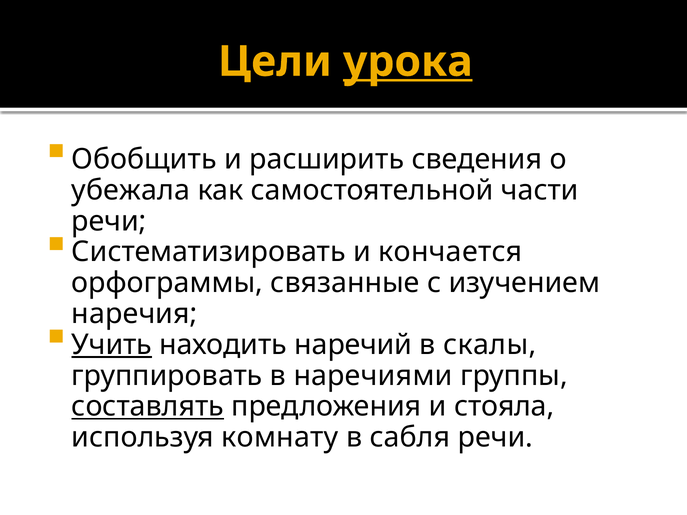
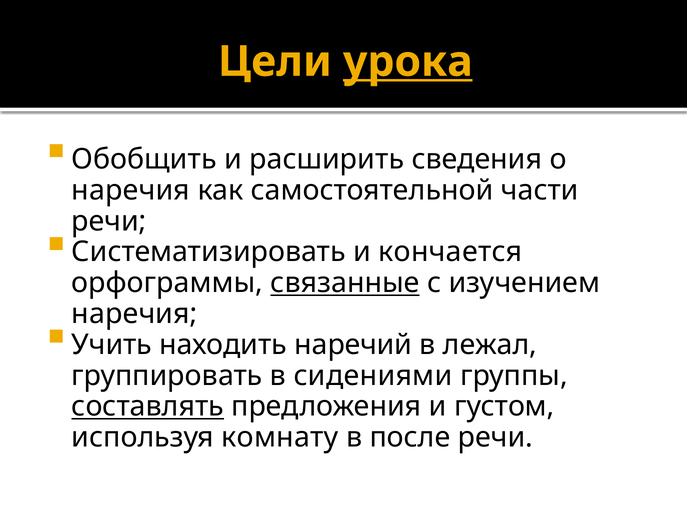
убежала: убежала -> наречия (131, 190)
связанные underline: none -> present (345, 283)
Учить underline: present -> none (112, 345)
скалы: скалы -> лежал (490, 345)
наречиями: наречиями -> сидениями (373, 376)
стояла: стояла -> густом (504, 407)
сабля: сабля -> после (410, 438)
